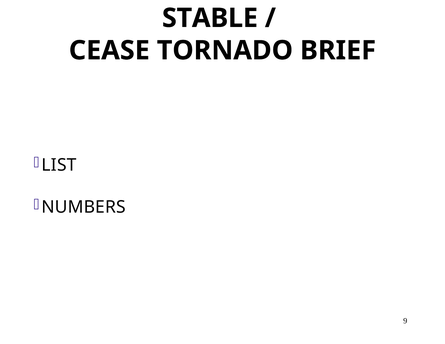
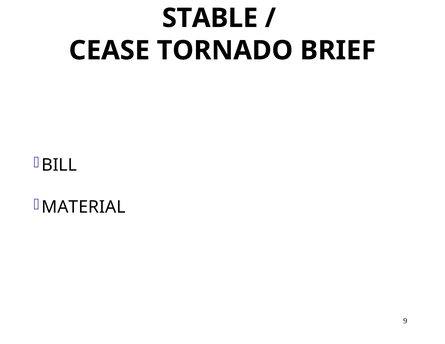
LIST: LIST -> BILL (59, 165)
NUMBERS: NUMBERS -> MATERIAL (84, 207)
